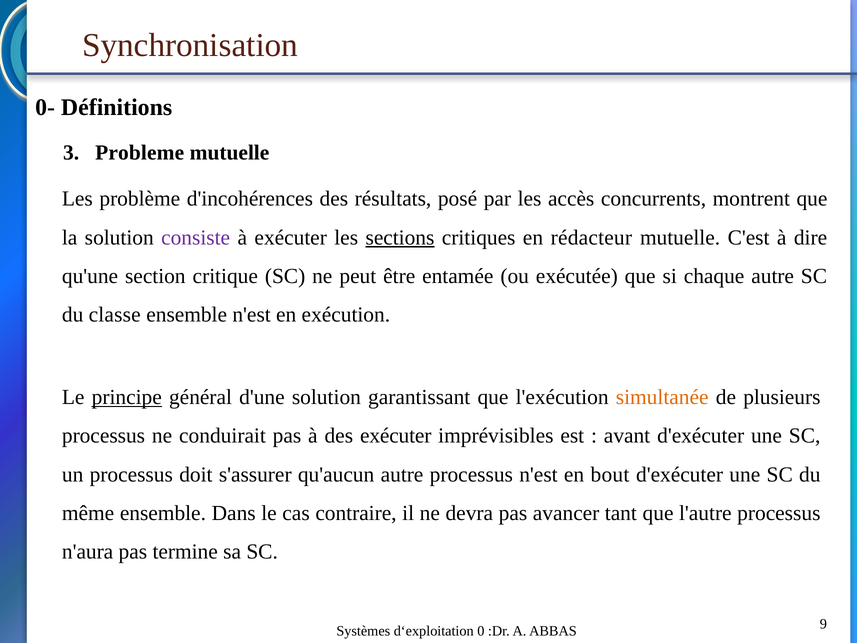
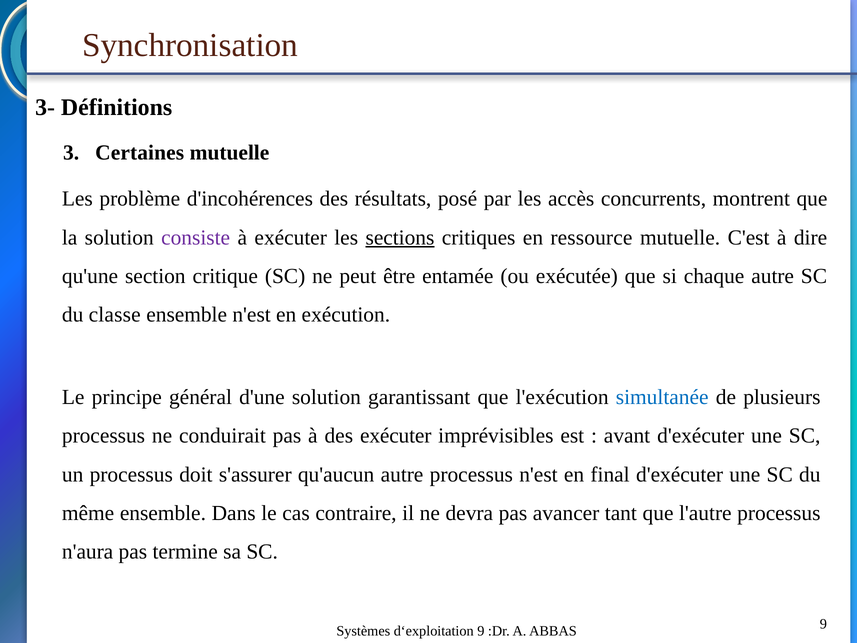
0-: 0- -> 3- (45, 107)
Probleme: Probleme -> Certaines (140, 152)
rédacteur: rédacteur -> ressource (591, 237)
principe underline: present -> none (127, 397)
simultanée colour: orange -> blue (662, 397)
bout: bout -> final (610, 474)
d‘exploitation 0: 0 -> 9 (481, 631)
